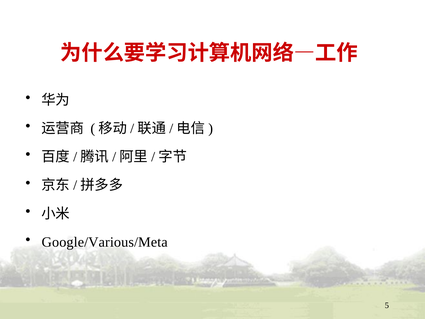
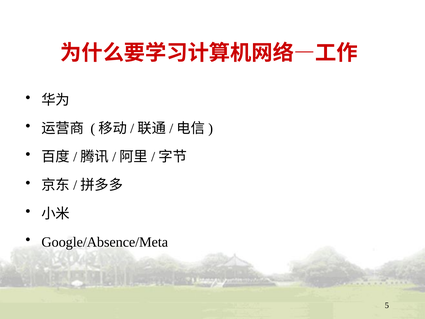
Google/Various/Meta: Google/Various/Meta -> Google/Absence/Meta (105, 242)
